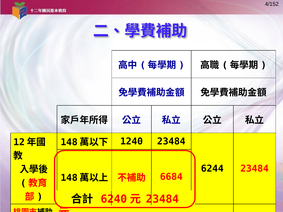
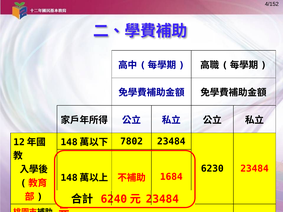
1240: 1240 -> 7802 (132, 141)
6244: 6244 -> 6230 (212, 169)
6684: 6684 -> 1684 (171, 177)
